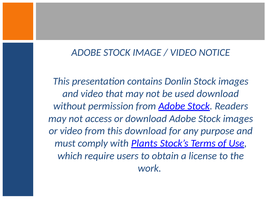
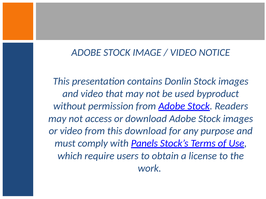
used download: download -> byproduct (218, 94)
Plants: Plants -> Panels (144, 144)
